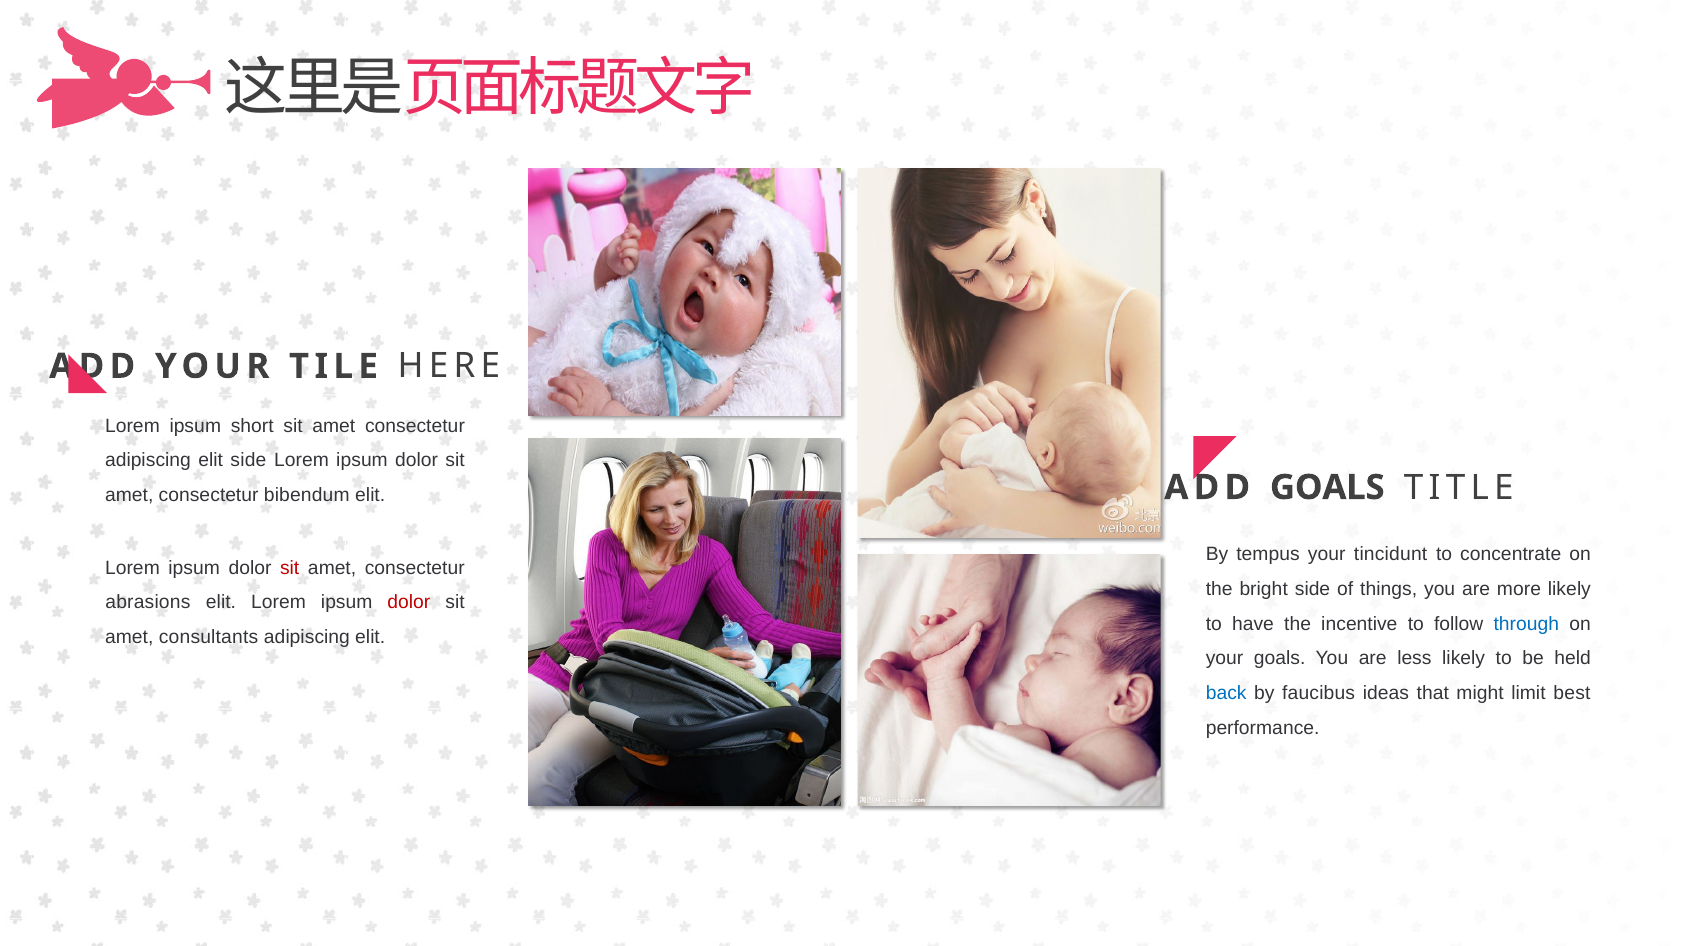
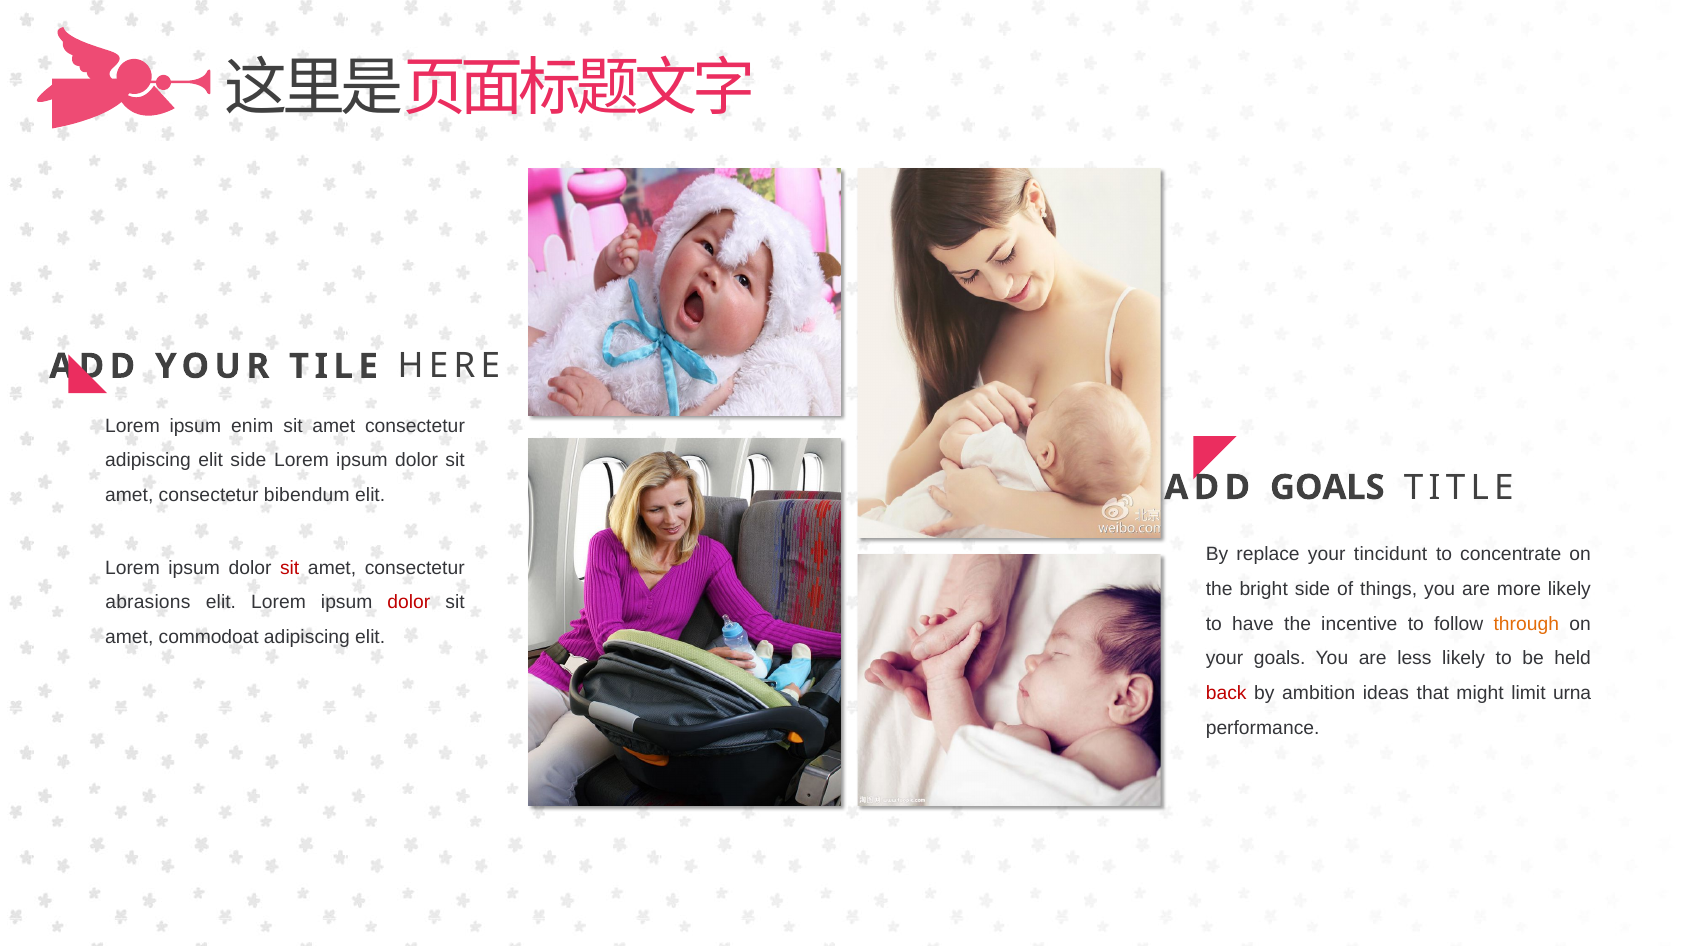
short: short -> enim (252, 426)
tempus: tempus -> replace (1268, 554)
through colour: blue -> orange (1526, 624)
consultants: consultants -> commodoat (209, 637)
back colour: blue -> red (1226, 693)
faucibus: faucibus -> ambition (1319, 693)
best: best -> urna (1572, 693)
